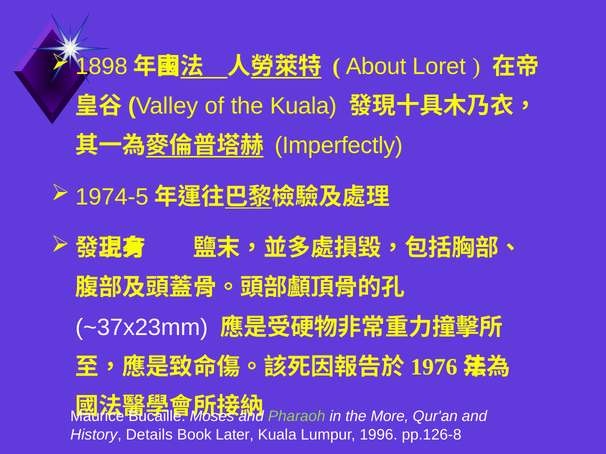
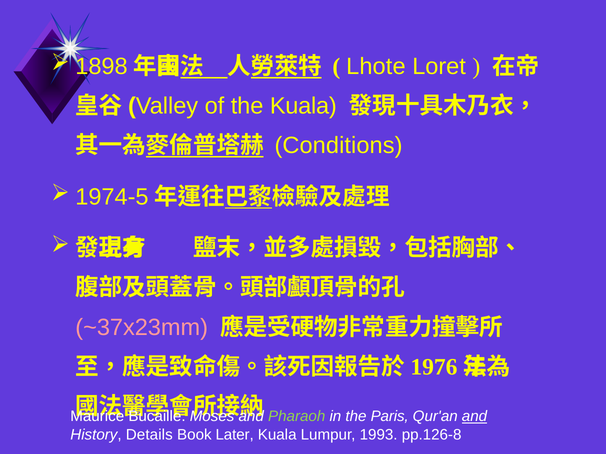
About: About -> Lhote (376, 66)
Imperfectly: Imperfectly -> Conditions (339, 146)
~37x23mm colour: white -> pink (142, 328)
More: More -> Paris (390, 417)
and underline: none -> present (474, 417)
1996: 1996 -> 1993 (379, 435)
